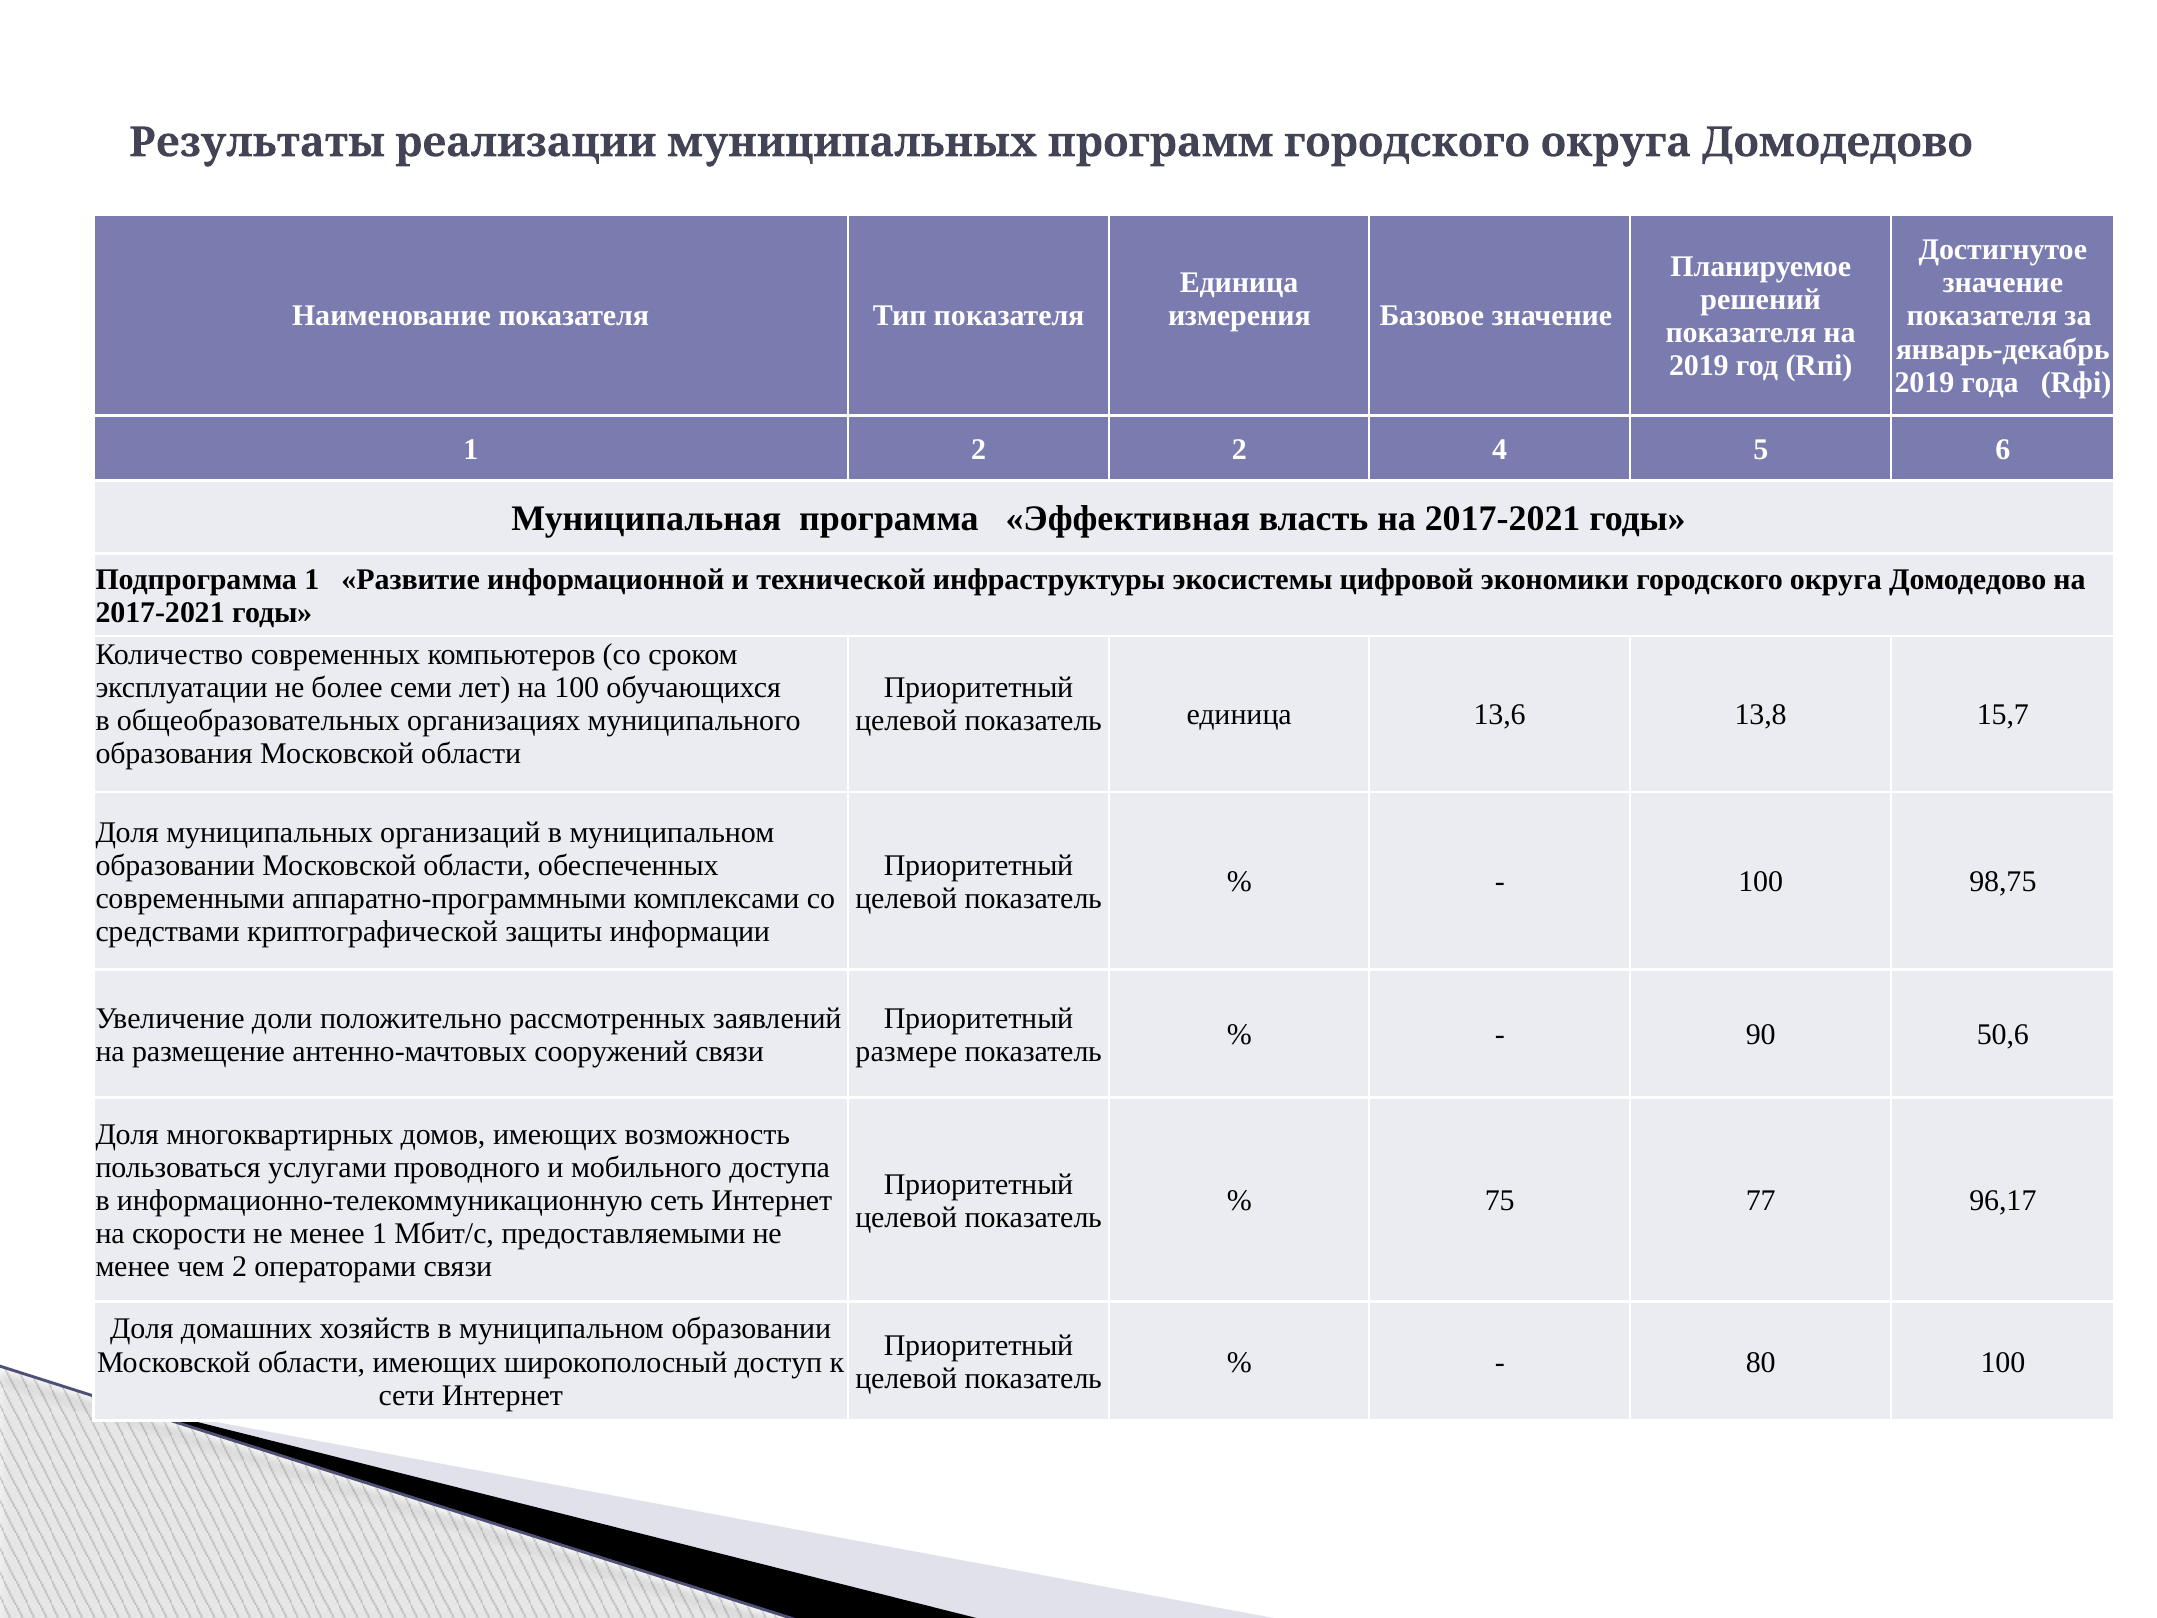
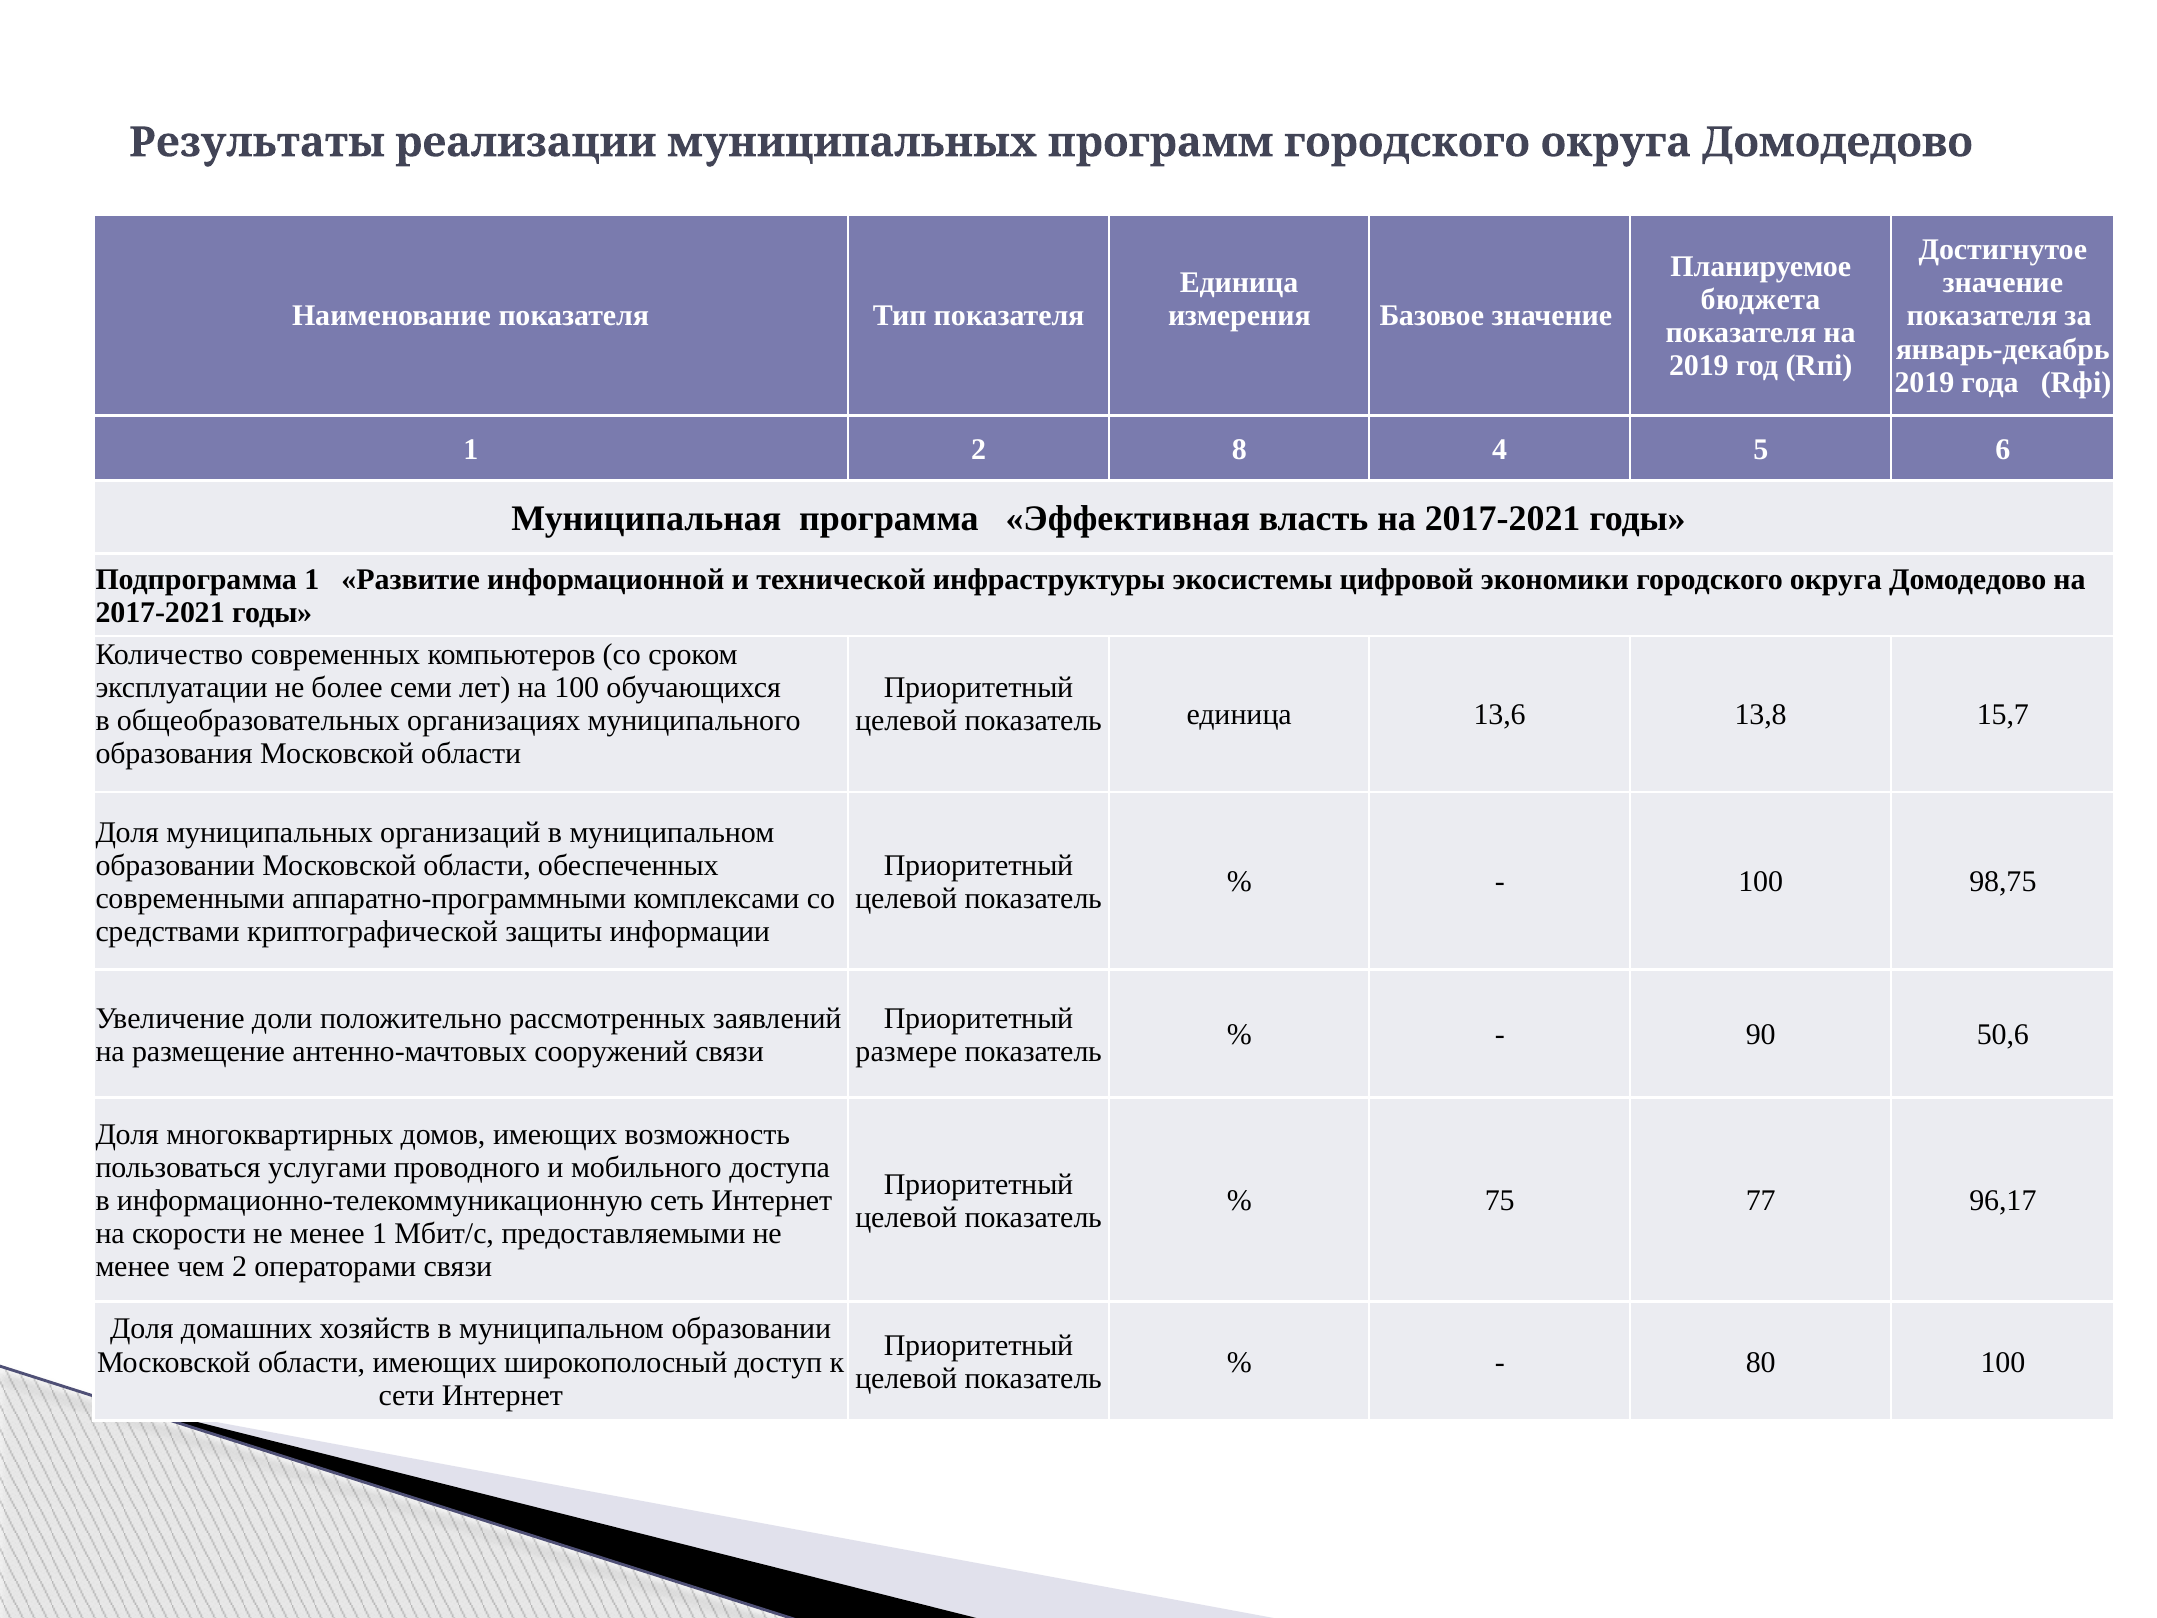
решений: решений -> бюджета (1761, 300)
2 2: 2 -> 8 (1239, 449)
